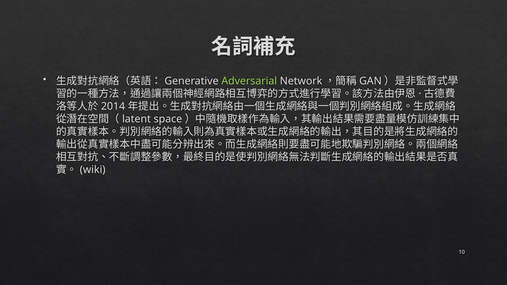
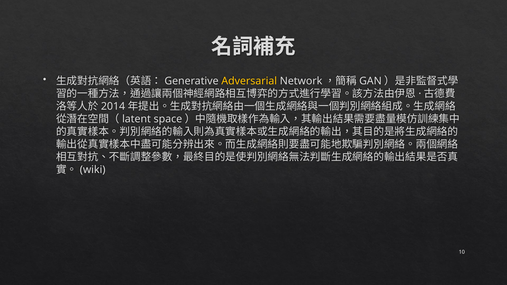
Adversarial colour: light green -> yellow (249, 81)
